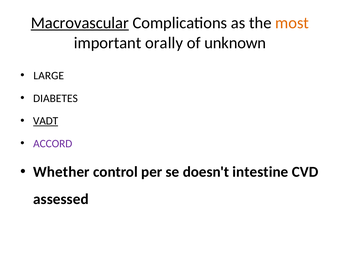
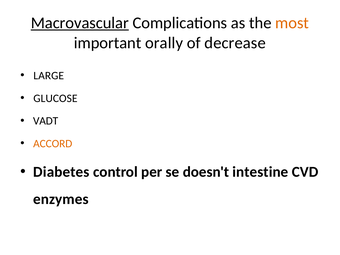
unknown: unknown -> decrease (235, 43)
DIABETES: DIABETES -> GLUCOSE (55, 98)
VADT underline: present -> none (46, 121)
ACCORD colour: purple -> orange (53, 144)
Whether: Whether -> Diabetes (61, 172)
assessed: assessed -> enzymes (61, 199)
